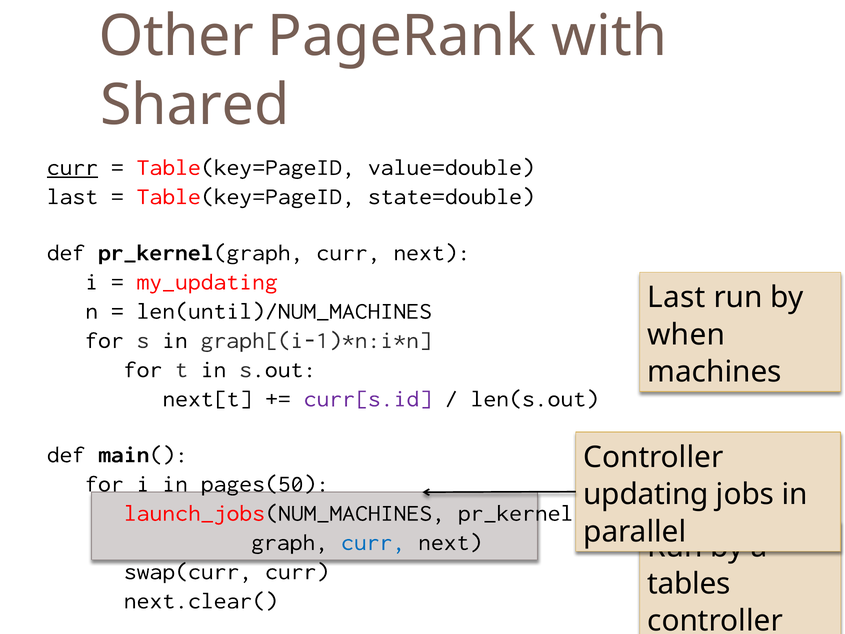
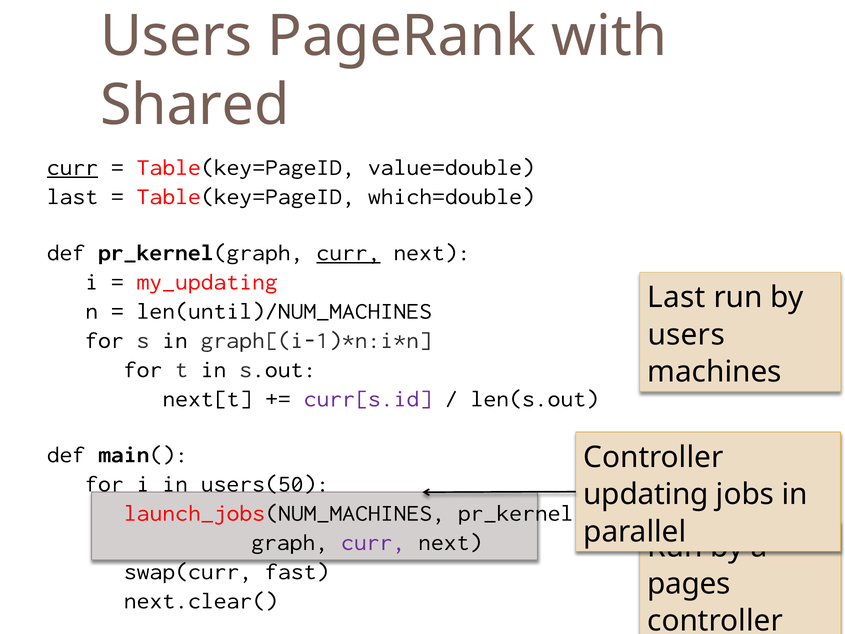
Other: Other -> Users (176, 36)
state=double: state=double -> which=double (451, 196)
curr underline: none -> present (348, 252)
when: when -> users (686, 335)
pages(50: pages(50 -> users(50 (265, 483)
curr colour: blue -> purple (373, 542)
swap(curr curr: curr -> fast (297, 571)
tables: tables -> pages (689, 584)
